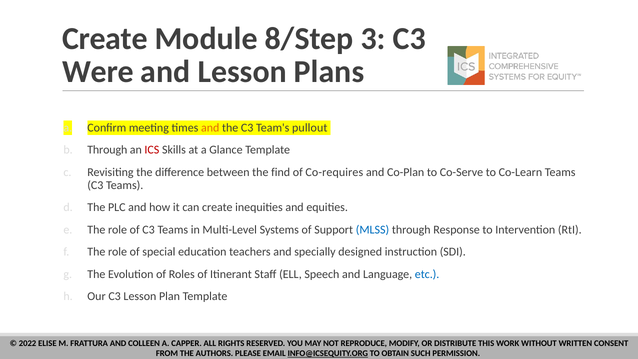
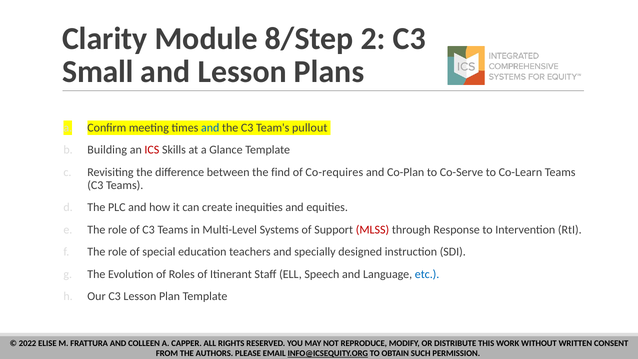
Create: Create -> Clarity (105, 39)
3: 3 -> 2 (373, 39)
Were: Were -> Small (98, 71)
and colour: orange -> blue (210, 128)
Through: Through -> Building (107, 150)
MLSS colour: blue -> red (372, 230)
